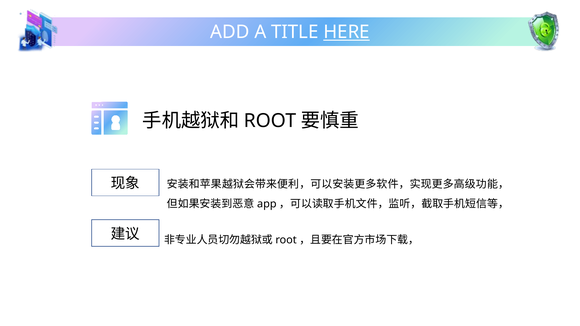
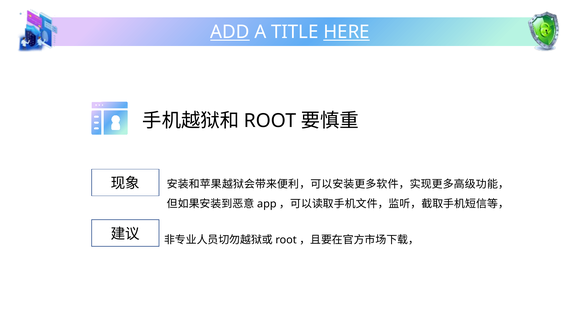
ADD underline: none -> present (230, 32)
